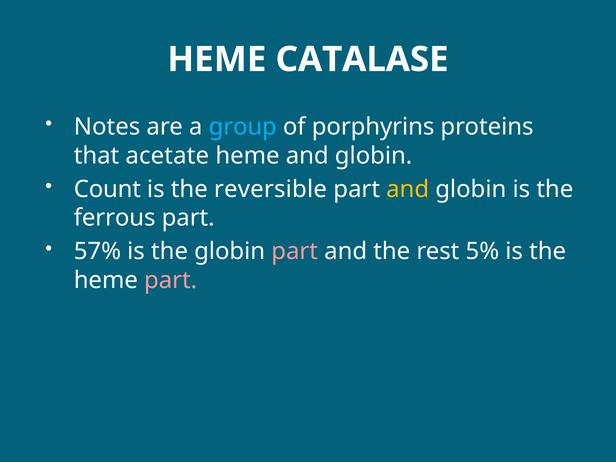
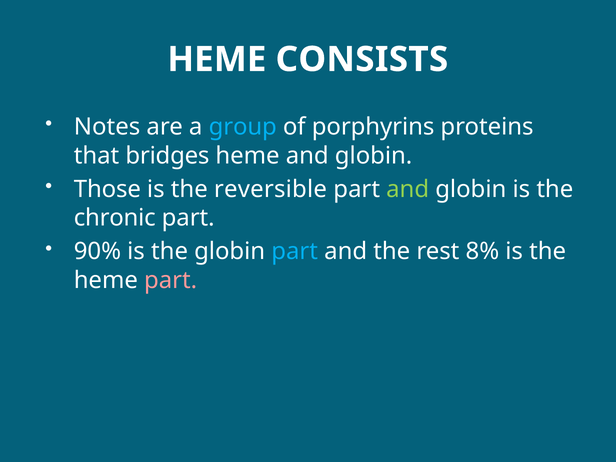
CATALASE: CATALASE -> CONSISTS (362, 59)
acetate: acetate -> bridges (167, 156)
Count: Count -> Those (107, 189)
and colour: yellow -> light green (408, 189)
ferrous: ferrous -> chronic (115, 218)
57%: 57% -> 90% (97, 252)
part colour: pink -> light blue (295, 252)
5%: 5% -> 8% (482, 252)
